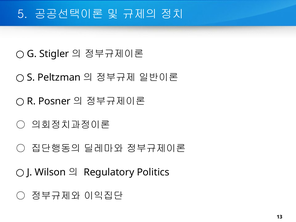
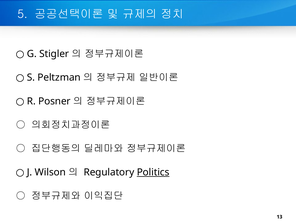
Politics underline: none -> present (153, 172)
